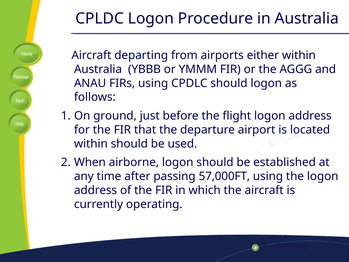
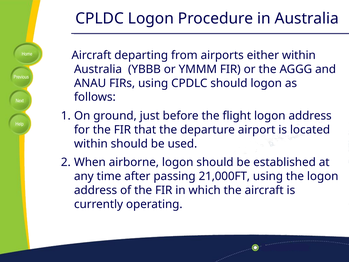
57,000FT: 57,000FT -> 21,000FT (224, 176)
